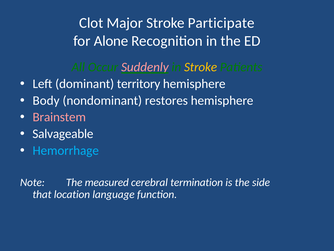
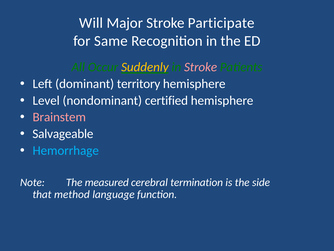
Clot: Clot -> Will (91, 23)
Alone: Alone -> Same (111, 41)
Suddenly colour: pink -> yellow (145, 67)
Stroke colour: yellow -> pink (201, 67)
Body: Body -> Level (46, 100)
restores: restores -> certified (166, 100)
location: location -> method (72, 194)
